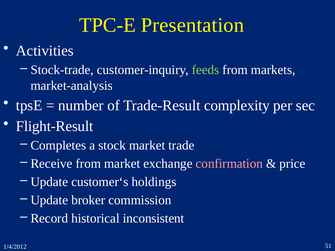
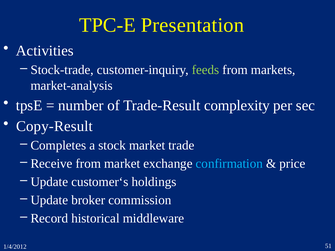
Flight-Result: Flight-Result -> Copy-Result (54, 126)
confirmation colour: pink -> light blue (229, 164)
inconsistent: inconsistent -> middleware (154, 219)
